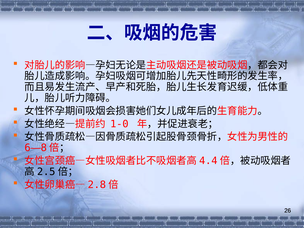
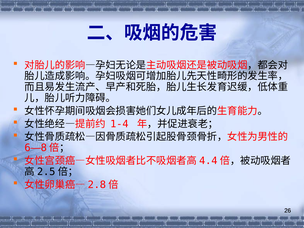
1-0: 1-0 -> 1-4 (119, 124)
